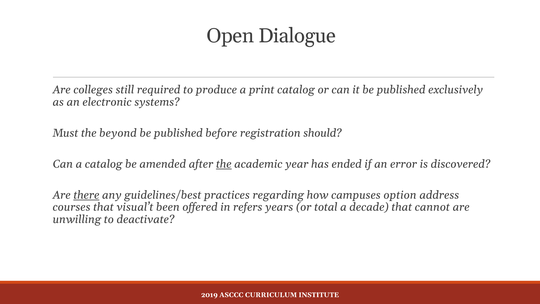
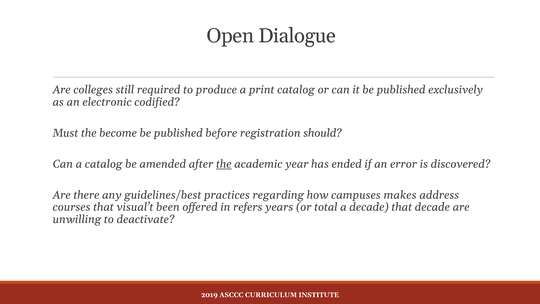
systems: systems -> codified (157, 102)
beyond: beyond -> become (118, 133)
there underline: present -> none (86, 195)
option: option -> makes (400, 195)
that cannot: cannot -> decade (432, 207)
